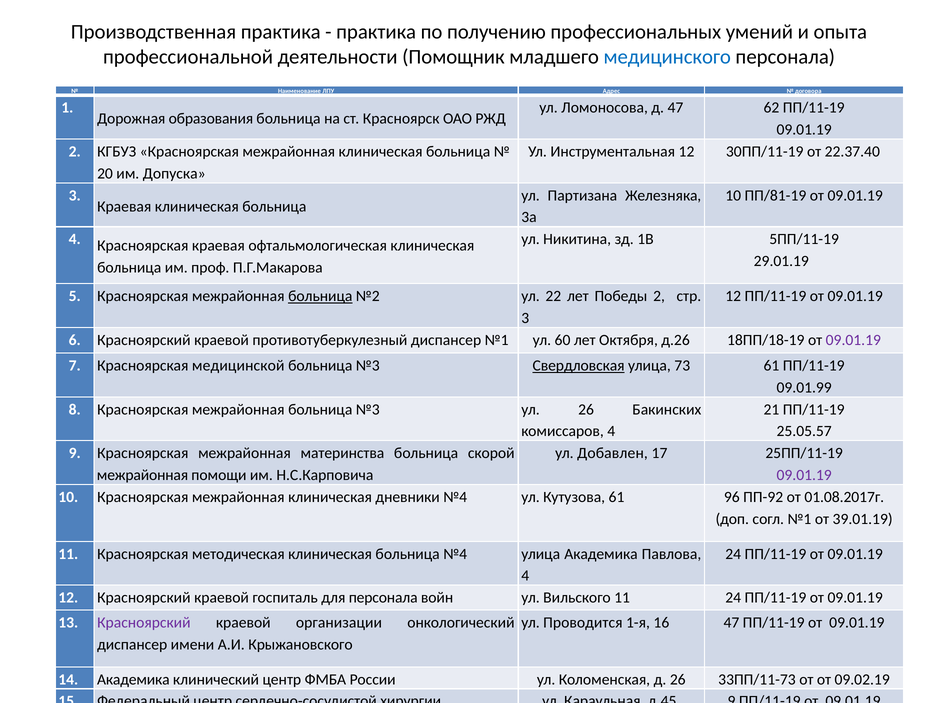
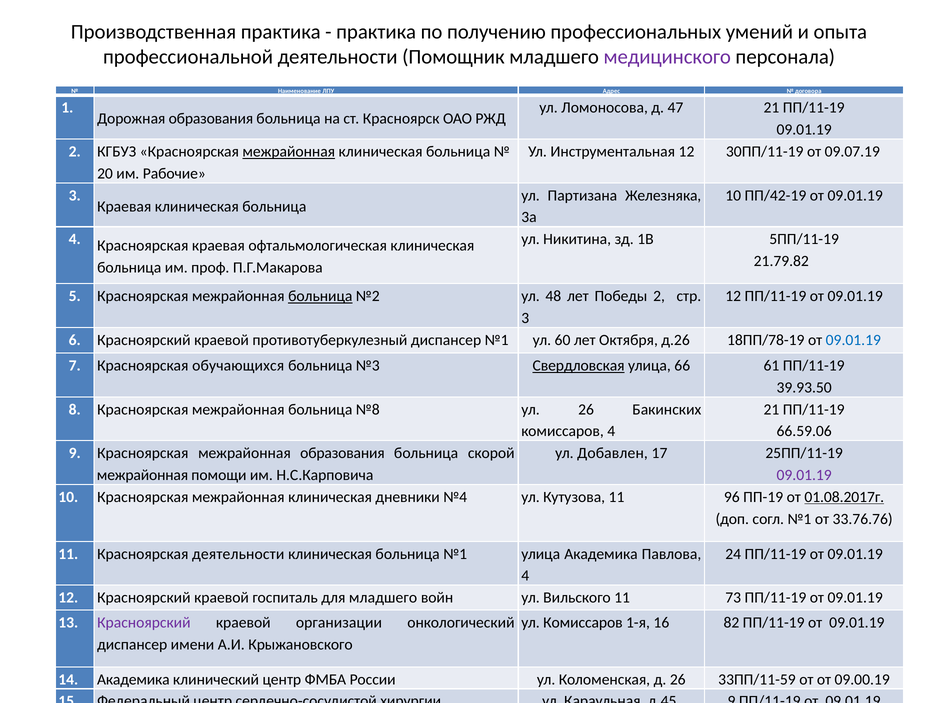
медицинского colour: blue -> purple (667, 57)
47 62: 62 -> 21 (771, 108)
межрайонная underline: none -> present (289, 152)
22.37.40: 22.37.40 -> 09.07.19 (852, 152)
Допуска: Допуска -> Рабочие (174, 173)
ПП/81-19: ПП/81-19 -> ПП/42-19 (775, 195)
29.01.19: 29.01.19 -> 21.79.82 (781, 261)
22: 22 -> 48 (553, 296)
18ПП/18-19: 18ПП/18-19 -> 18ПП/78-19 (766, 340)
09.01.19 colour: purple -> blue (853, 340)
медицинской: медицинской -> обучающихся (238, 365)
73: 73 -> 66 (682, 365)
09.01.99: 09.01.99 -> 39.93.50 (804, 387)
межрайонная больница №3: №3 -> №8 (368, 409)
25.05.57: 25.05.57 -> 66.59.06 (804, 431)
межрайонная материнства: материнства -> образования (342, 453)
Кутузова 61: 61 -> 11 (617, 497)
ПП-92: ПП-92 -> ПП-19 (763, 497)
01.08.2017г underline: none -> present (844, 497)
39.01.19: 39.01.19 -> 33.76.76 (863, 519)
Красноярская методическая: методическая -> деятельности (238, 554)
больница №4: №4 -> №1 (455, 554)
для персонала: персонала -> младшего (383, 597)
11 24: 24 -> 73 (733, 597)
ул Проводится: Проводится -> Комиссаров (583, 622)
16 47: 47 -> 82 (731, 622)
33ПП/11-73: 33ПП/11-73 -> 33ПП/11-59 (757, 679)
09.02.19: 09.02.19 -> 09.00.19 (862, 679)
